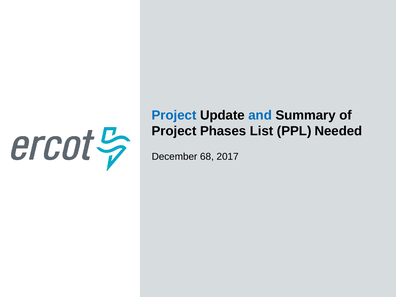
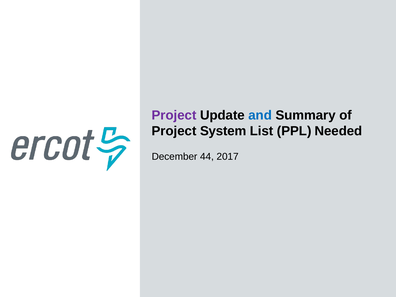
Project colour: blue -> purple (174, 115)
Phases: Phases -> System (223, 131)
68: 68 -> 44 (207, 157)
